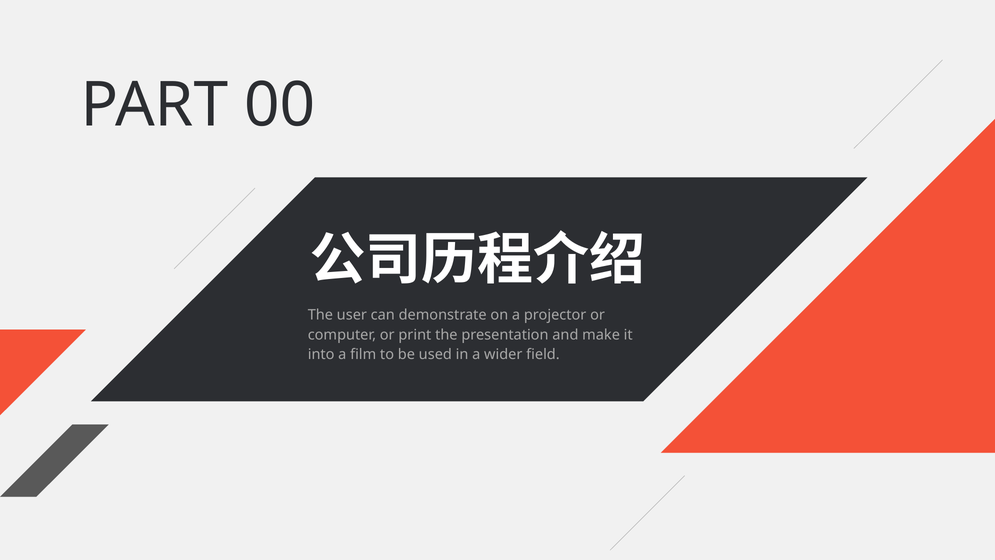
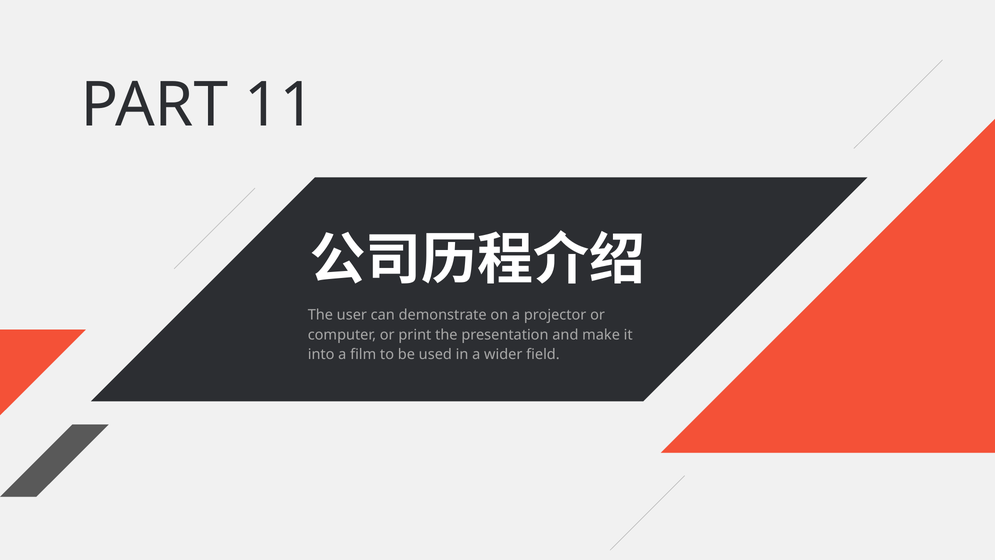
00: 00 -> 11 (280, 105)
